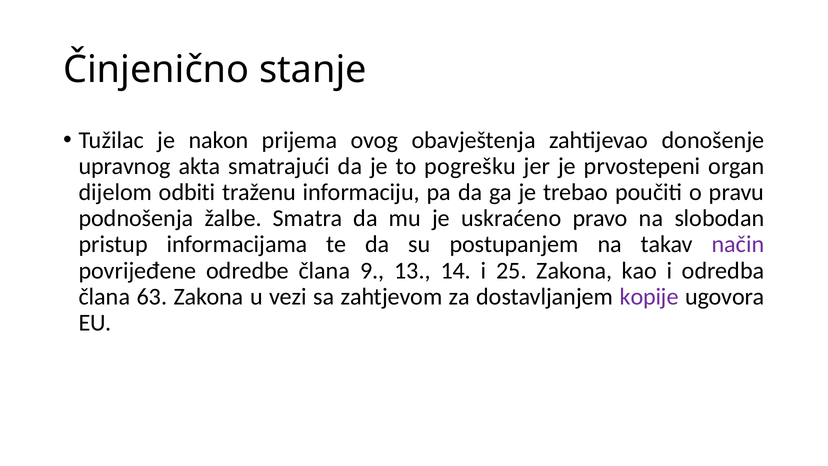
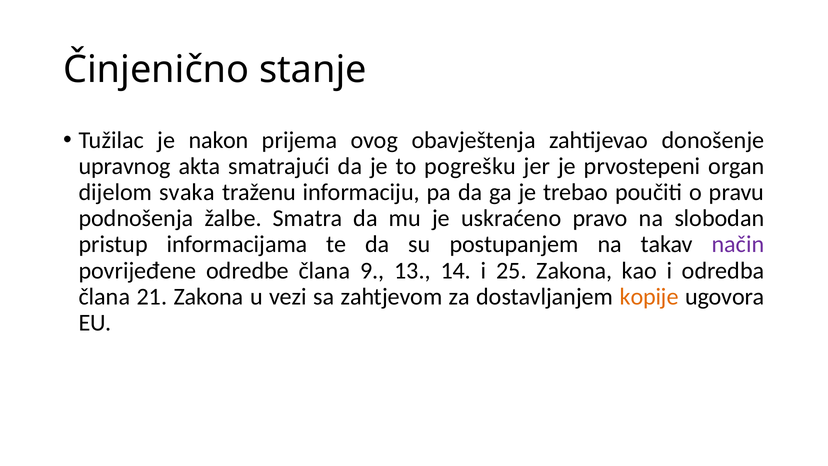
odbiti: odbiti -> svaka (187, 192)
63: 63 -> 21 (152, 297)
kopije colour: purple -> orange (649, 297)
